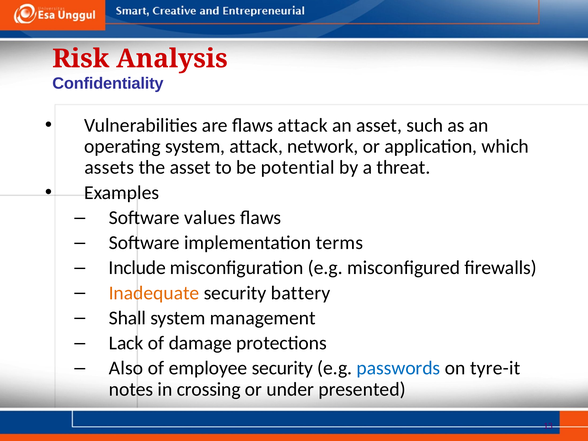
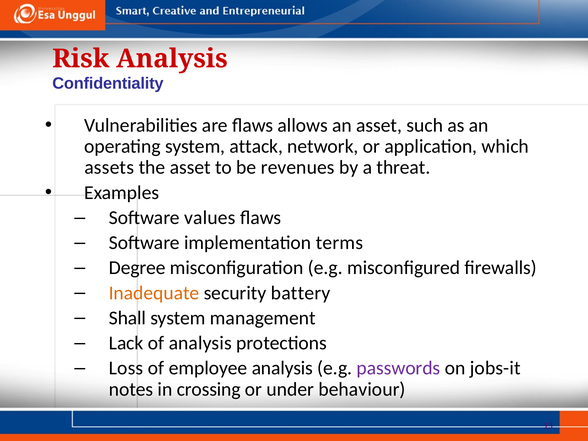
flaws attack: attack -> allows (303, 125)
potential: potential -> revenues (298, 168)
Include: Include -> Degree (137, 268)
of damage: damage -> analysis (200, 343)
Also: Also -> Loss (126, 368)
employee security: security -> analysis (282, 368)
passwords colour: blue -> purple (398, 368)
tyre-it: tyre-it -> jobs-it (495, 368)
presented: presented -> behaviour (362, 389)
